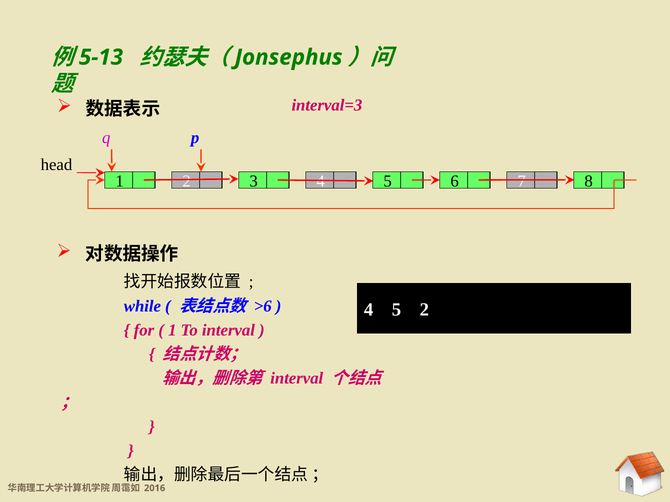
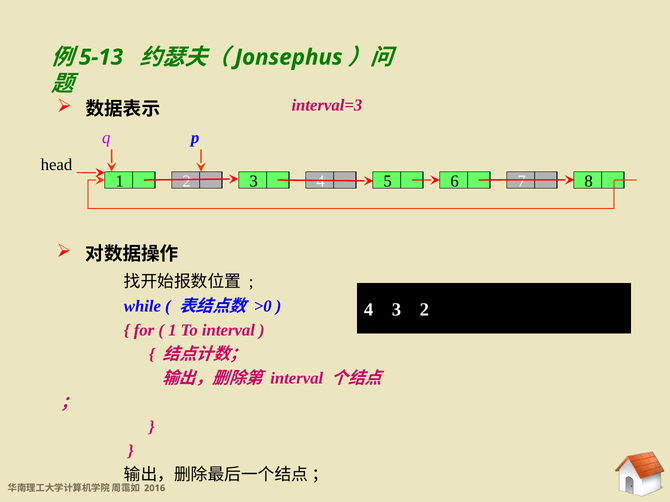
>6: >6 -> >0 (263, 306)
5: 5 -> 3 (396, 310)
